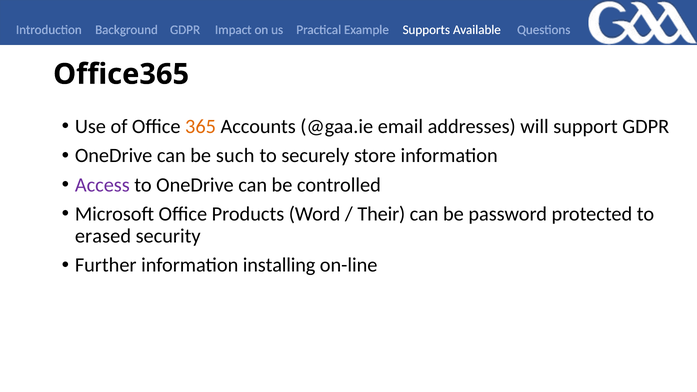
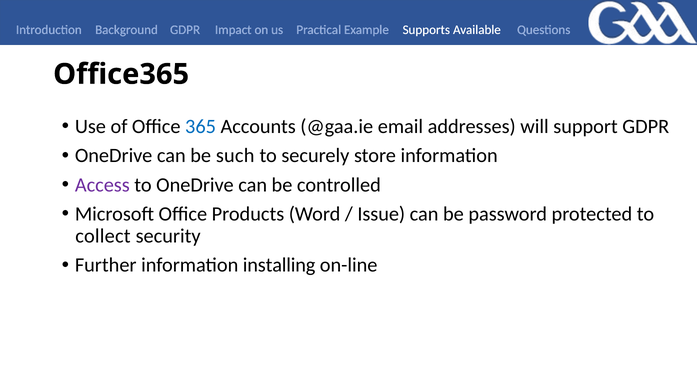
365 colour: orange -> blue (201, 127)
Their: Their -> Issue (381, 214)
erased: erased -> collect (103, 236)
